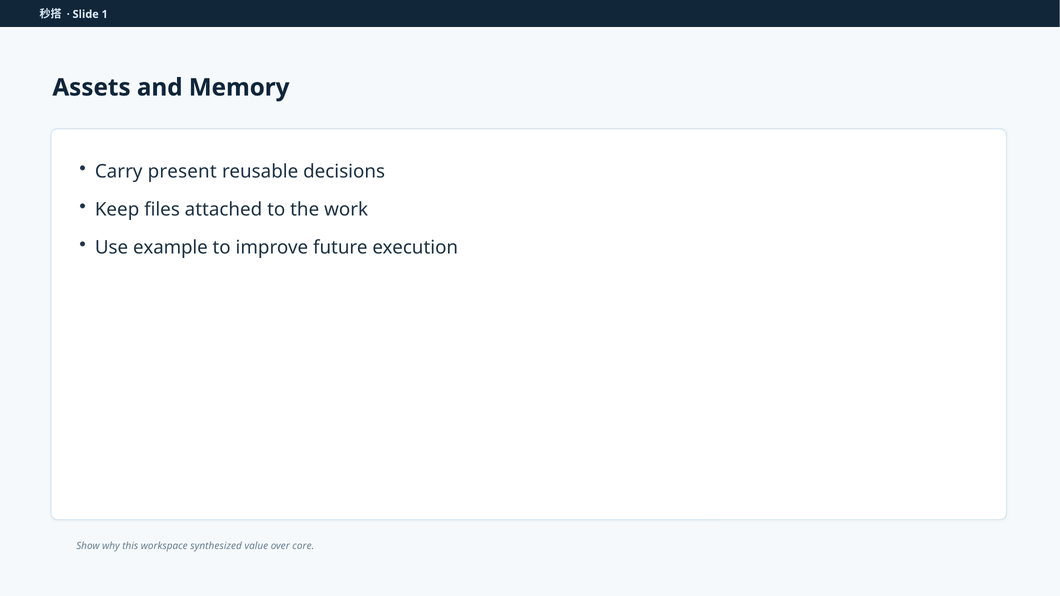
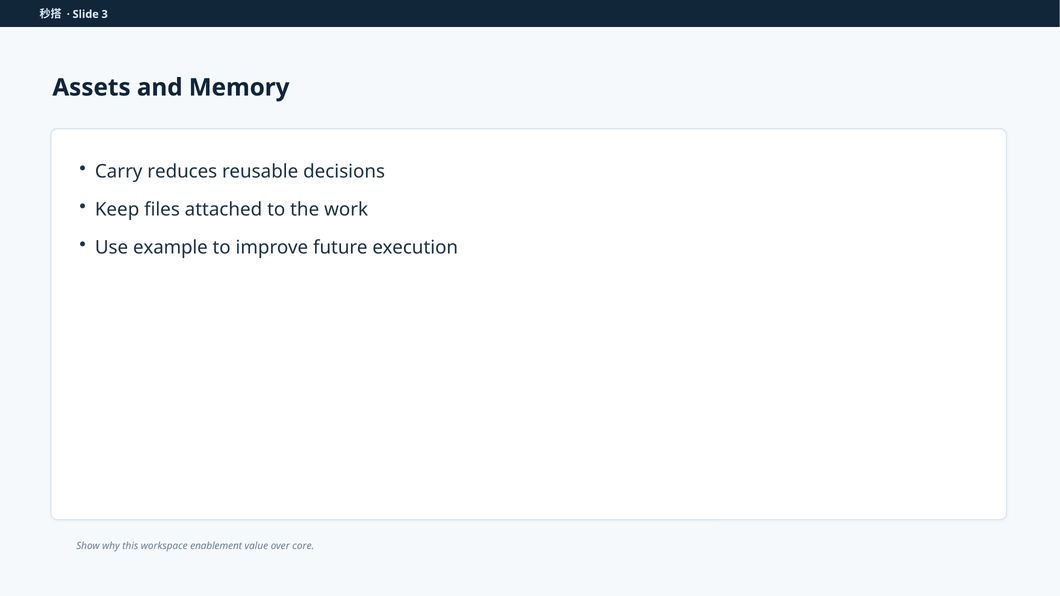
1: 1 -> 3 (105, 14)
present: present -> reduces (182, 172)
synthesized: synthesized -> enablement (216, 546)
